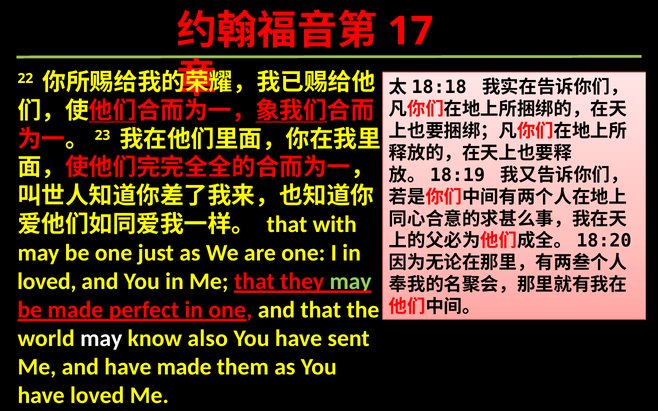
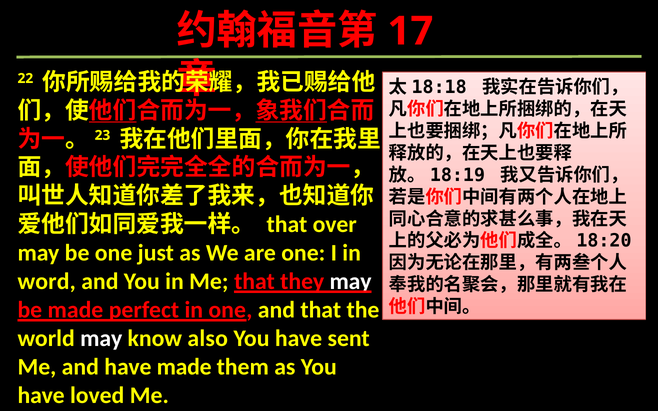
with: with -> over (335, 225)
loved: loved -> word (47, 282)
may colour: light green -> white (351, 282)
